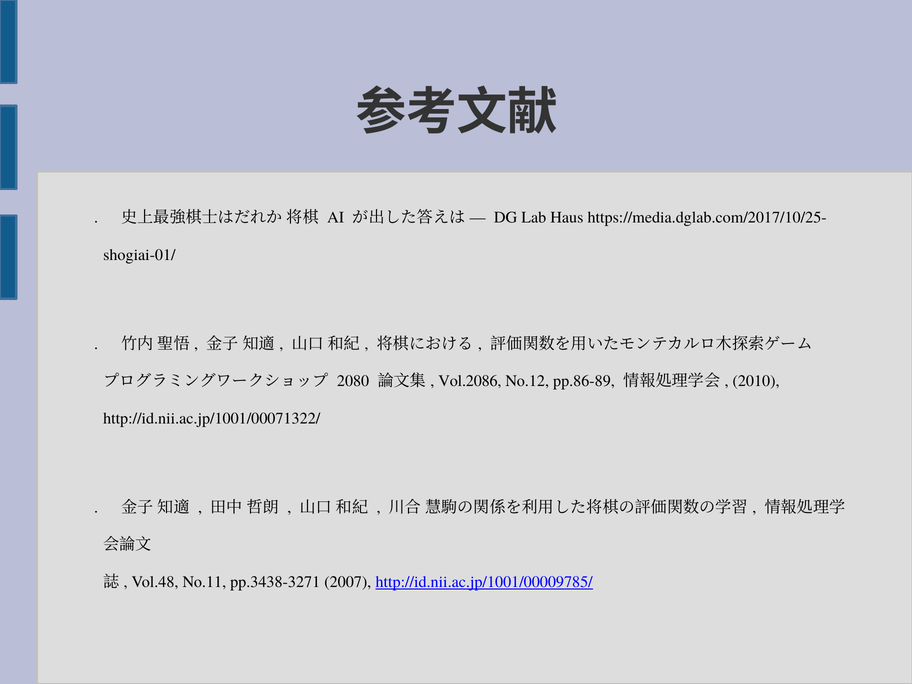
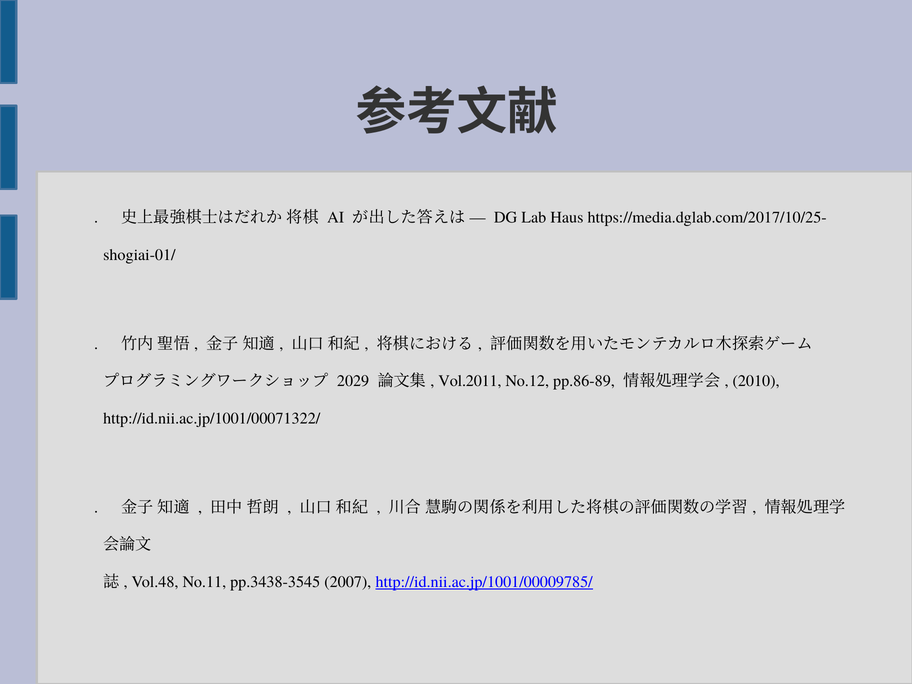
2080: 2080 -> 2029 (353, 381)
Vol.2086: Vol.2086 -> Vol.2011 (470, 381)
pp.3438-3271: pp.3438-3271 -> pp.3438-3545 (275, 582)
